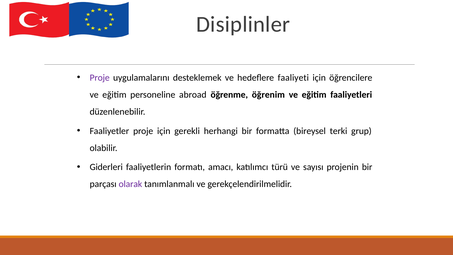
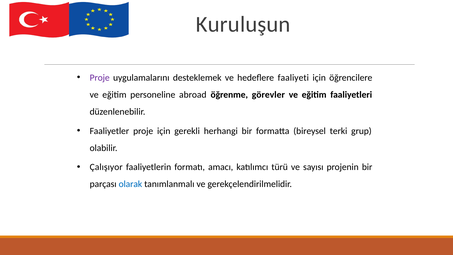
Disiplinler: Disiplinler -> Kuruluşun (243, 24)
öğrenim: öğrenim -> görevler (268, 95)
Giderleri: Giderleri -> Çalışıyor (106, 167)
olarak colour: purple -> blue (130, 184)
